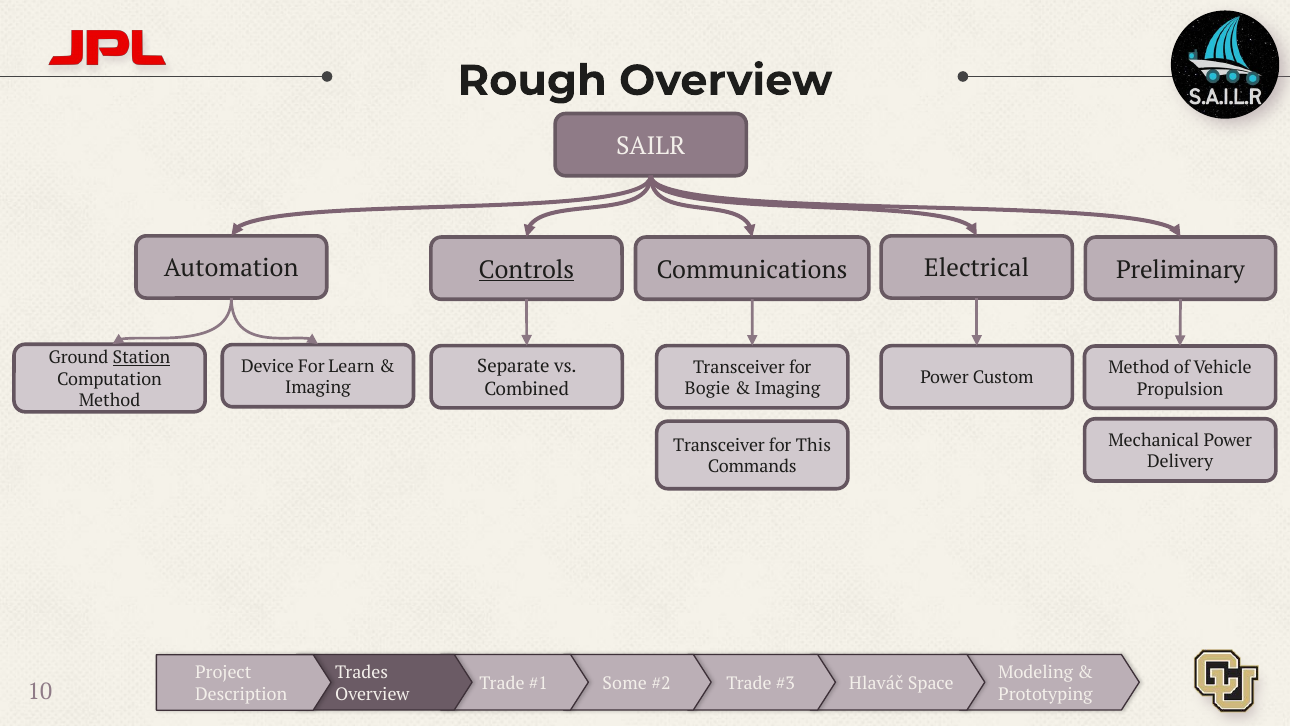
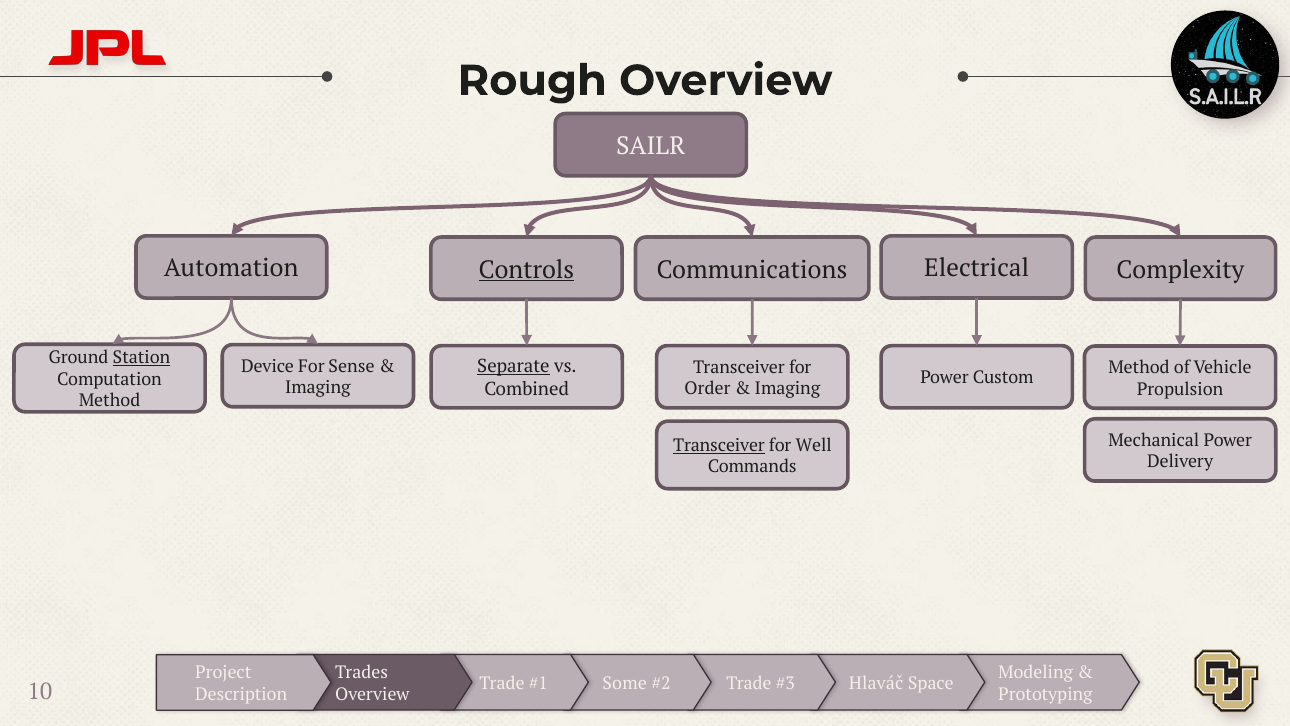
Preliminary: Preliminary -> Complexity (1180, 270)
Learn: Learn -> Sense (351, 366)
Separate underline: none -> present (513, 367)
Bogie: Bogie -> Order (707, 389)
Transceiver underline: none -> present (719, 445)
This: This -> Well (814, 445)
